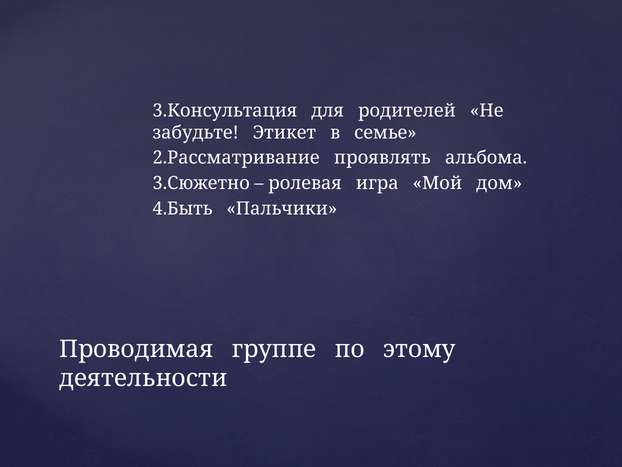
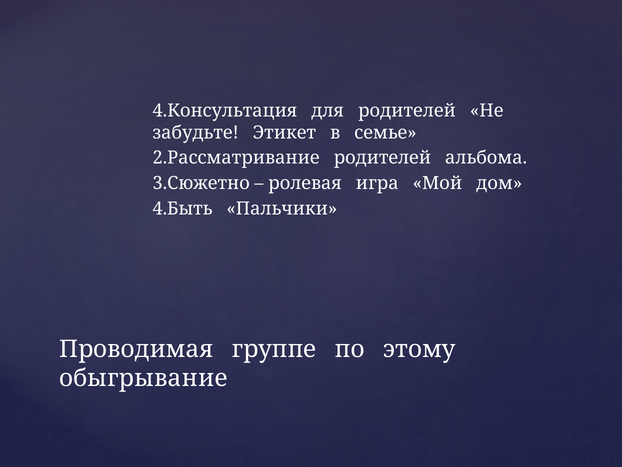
3.Консультация: 3.Консультация -> 4.Консультация (225, 111)
2.Рассматривание проявлять: проявлять -> родителей (382, 158)
деятельности: деятельности -> обыгрывание (143, 378)
